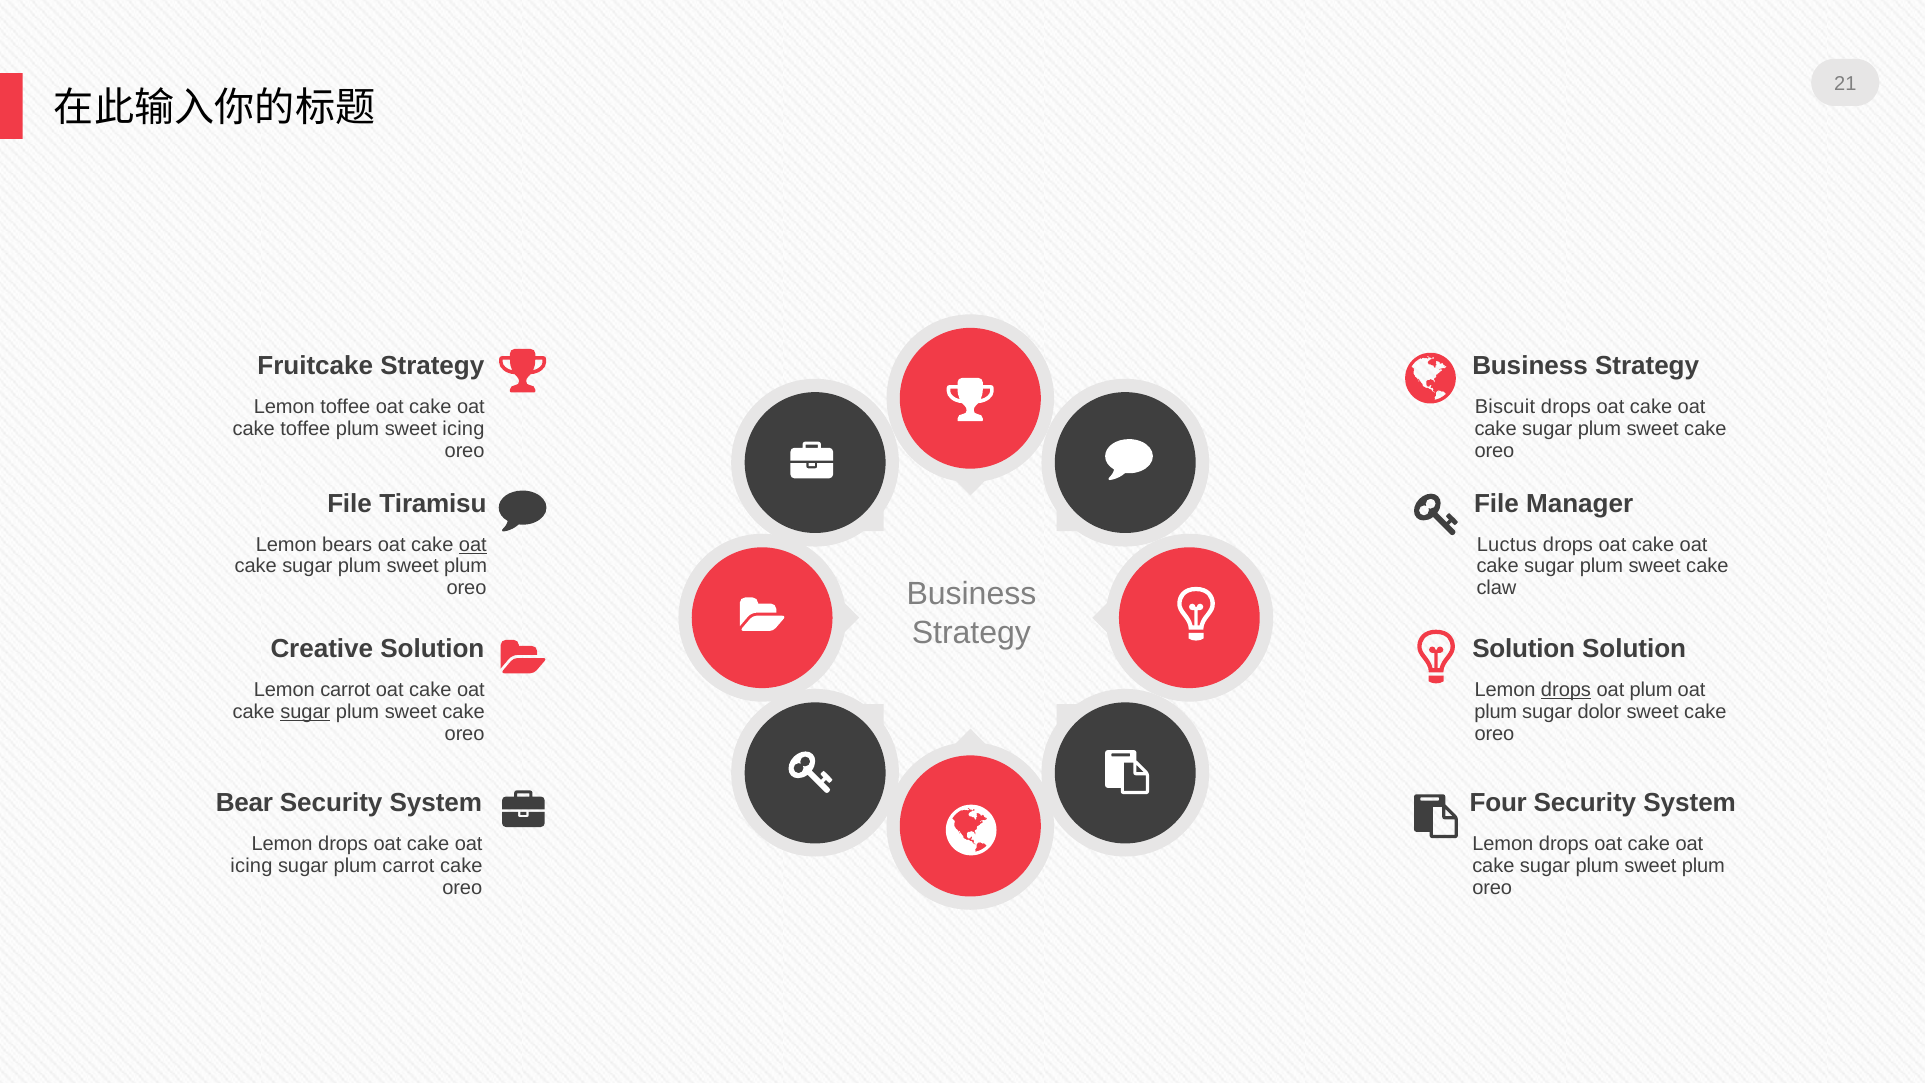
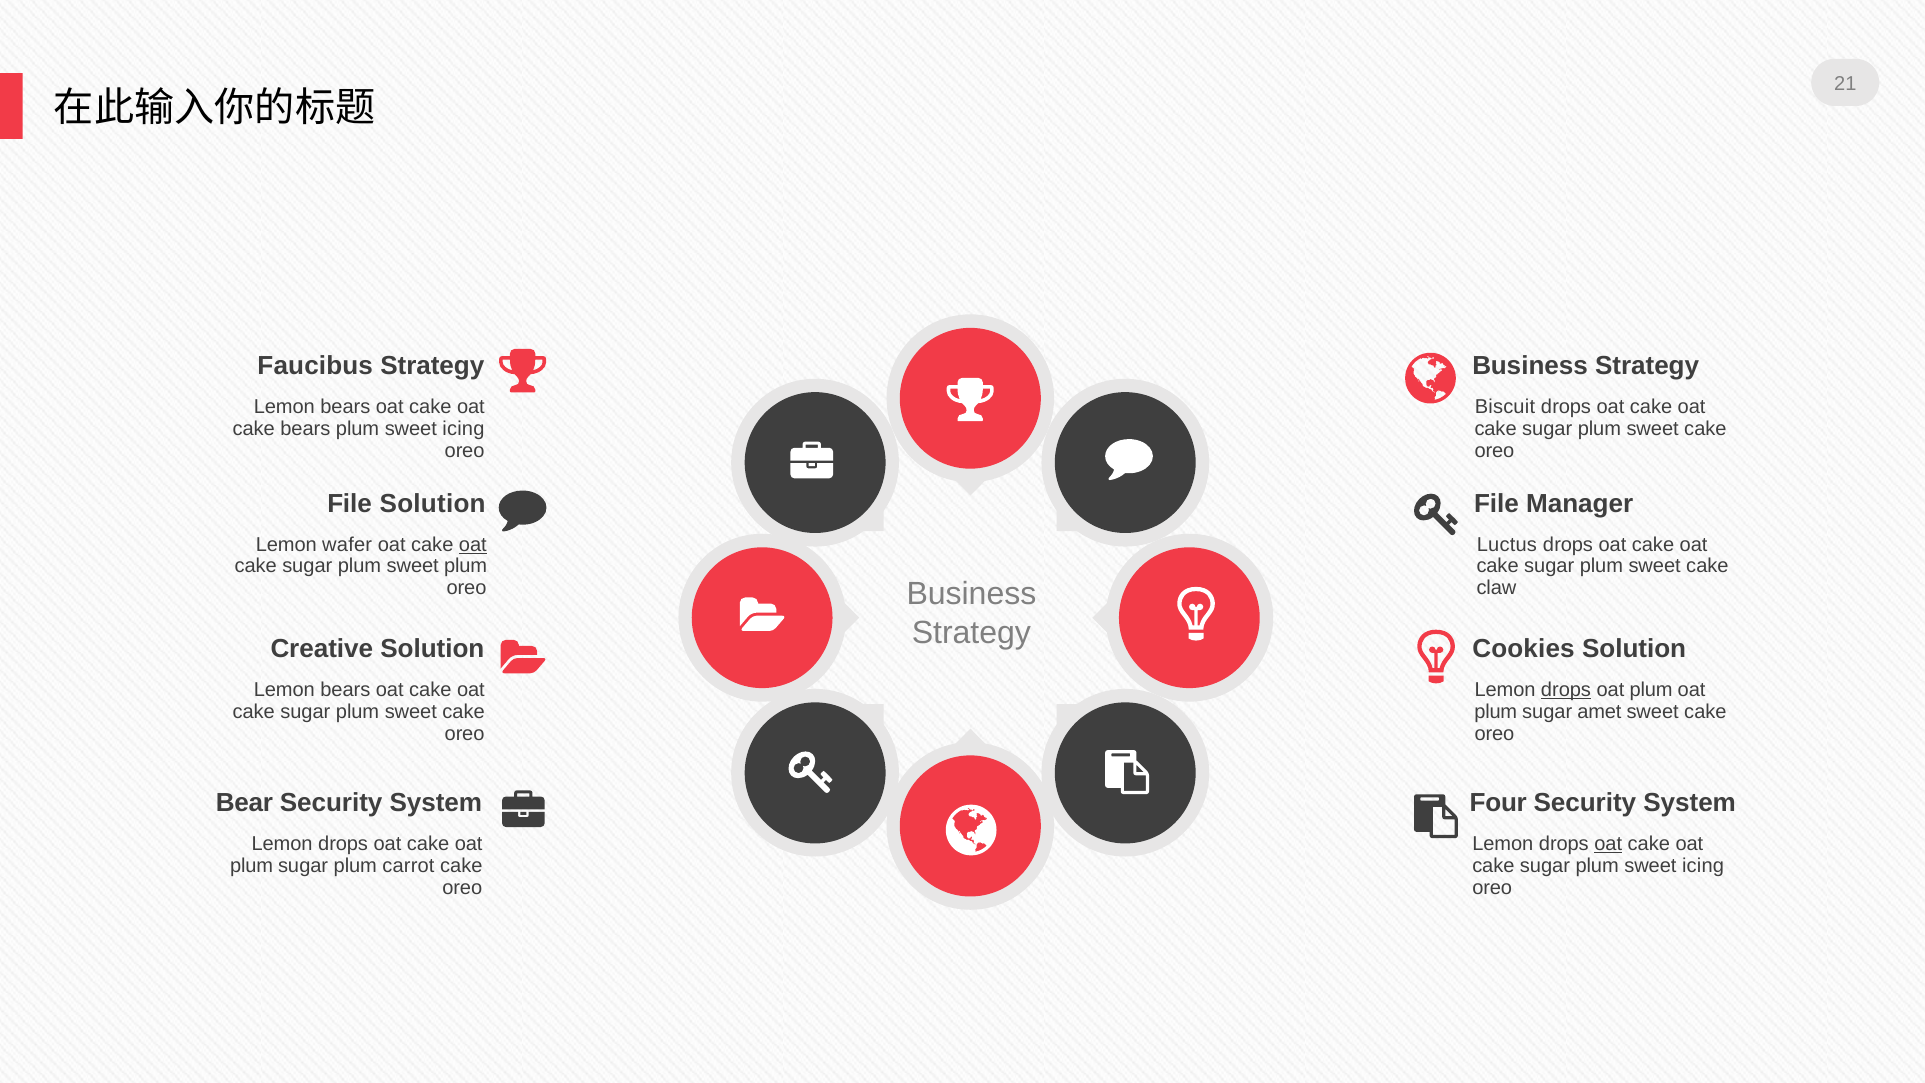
Fruitcake: Fruitcake -> Faucibus (315, 366)
toffee: toffee -> bears (345, 407)
cake toffee: toffee -> bears (305, 429)
File Tiramisu: Tiramisu -> Solution (433, 503)
bears: bears -> wafer (347, 544)
Solution: Solution -> Cookies (1523, 649)
carrot: carrot -> bears (345, 690)
sugar underline: present -> none (305, 712)
dolor: dolor -> amet (1599, 712)
oat underline: none -> present (1608, 844)
icing: icing -> plum (252, 866)
plum: plum -> icing (1703, 866)
